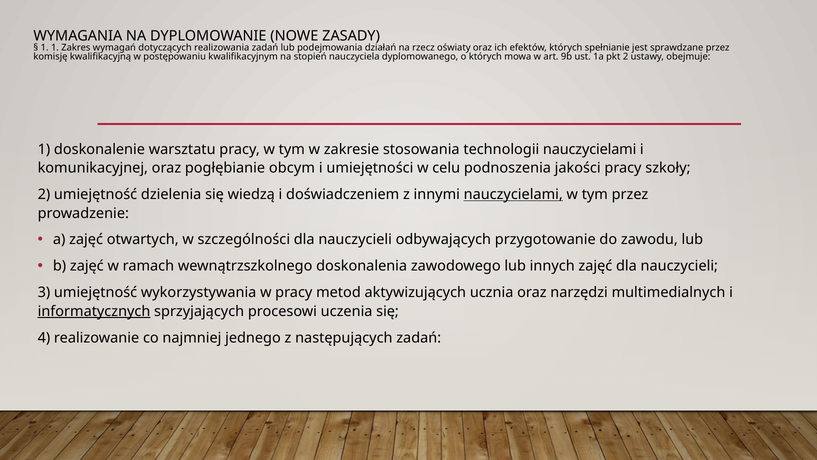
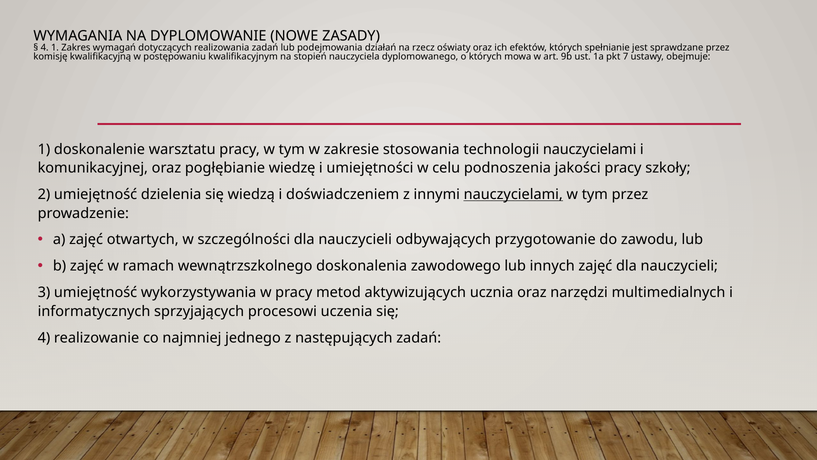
1: 1 -> 4 (45, 47)
pkt 2: 2 -> 7 (626, 57)
obcym: obcym -> wiedzę (292, 168)
informatycznych underline: present -> none (94, 311)
